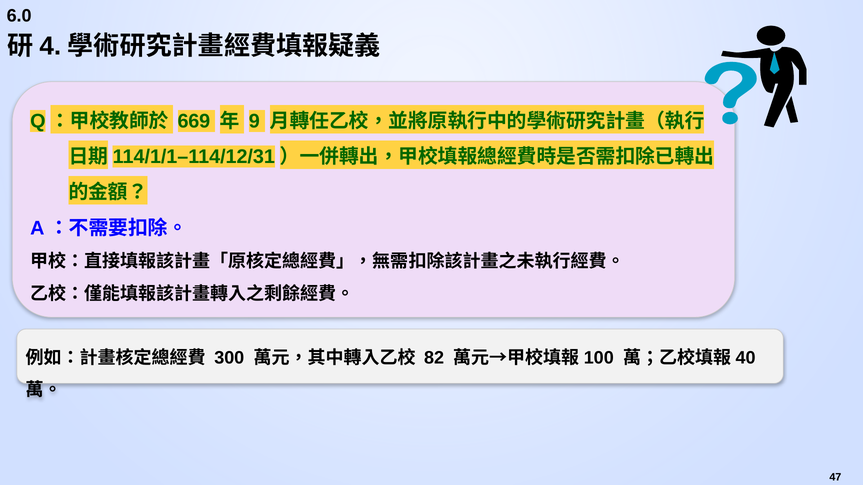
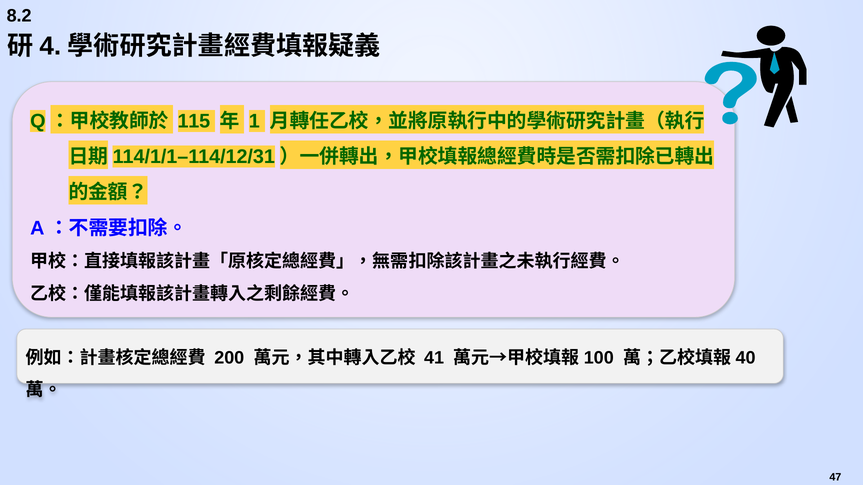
6.0: 6.0 -> 8.2 (19, 16)
669: 669 -> 115 (194, 121)
9: 9 -> 1 (254, 121)
300: 300 -> 200 (229, 358)
82: 82 -> 41 (434, 358)
